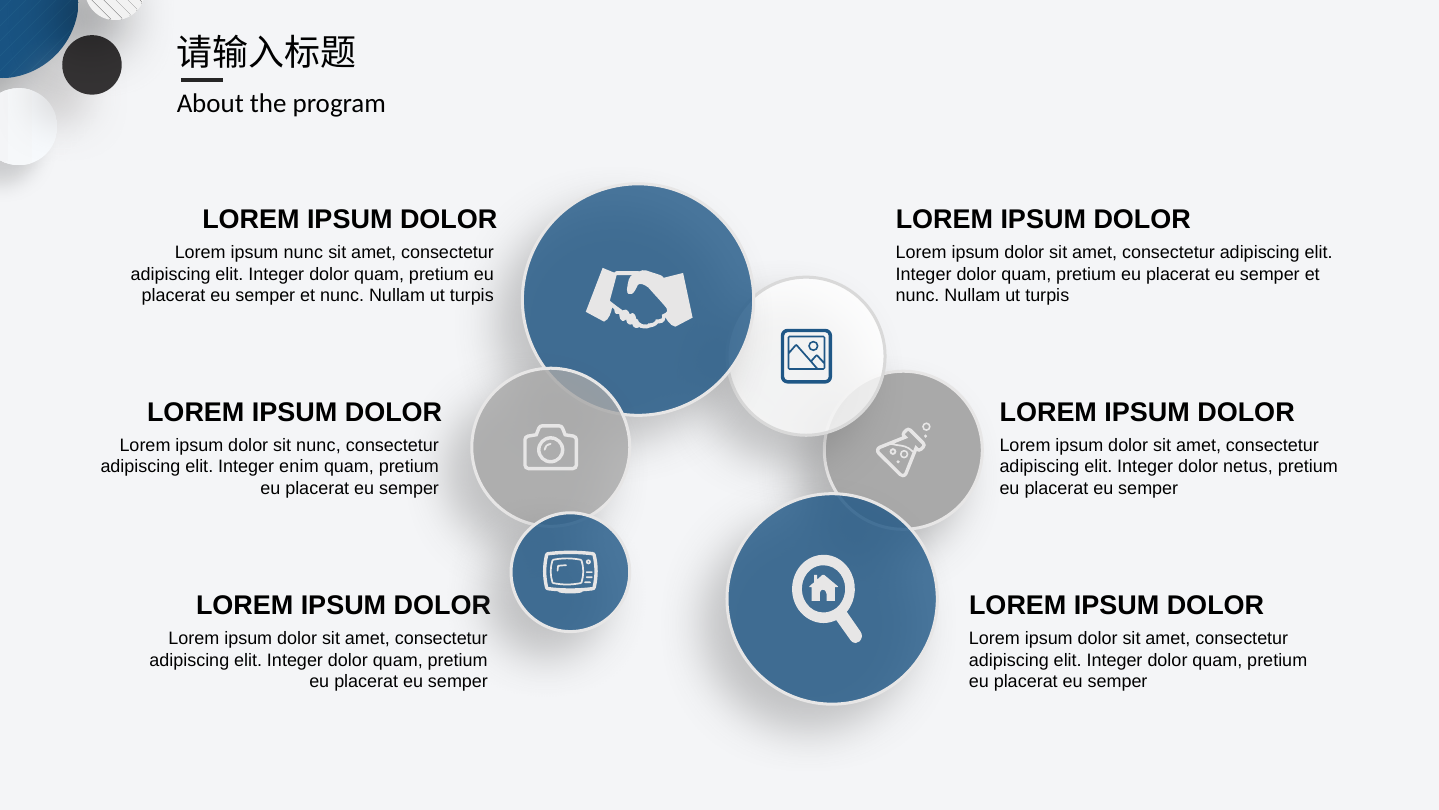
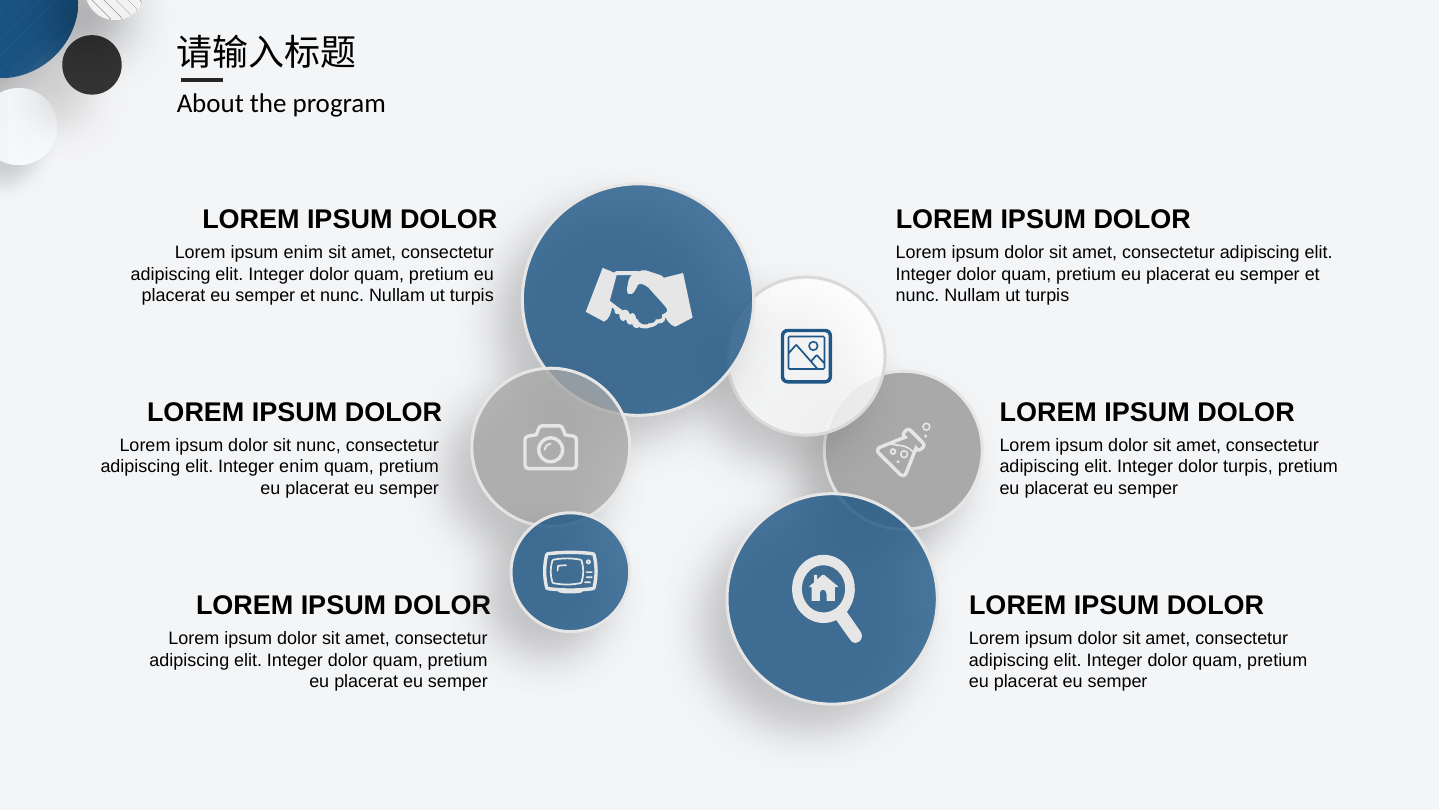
ipsum nunc: nunc -> enim (303, 252)
dolor netus: netus -> turpis (1248, 467)
